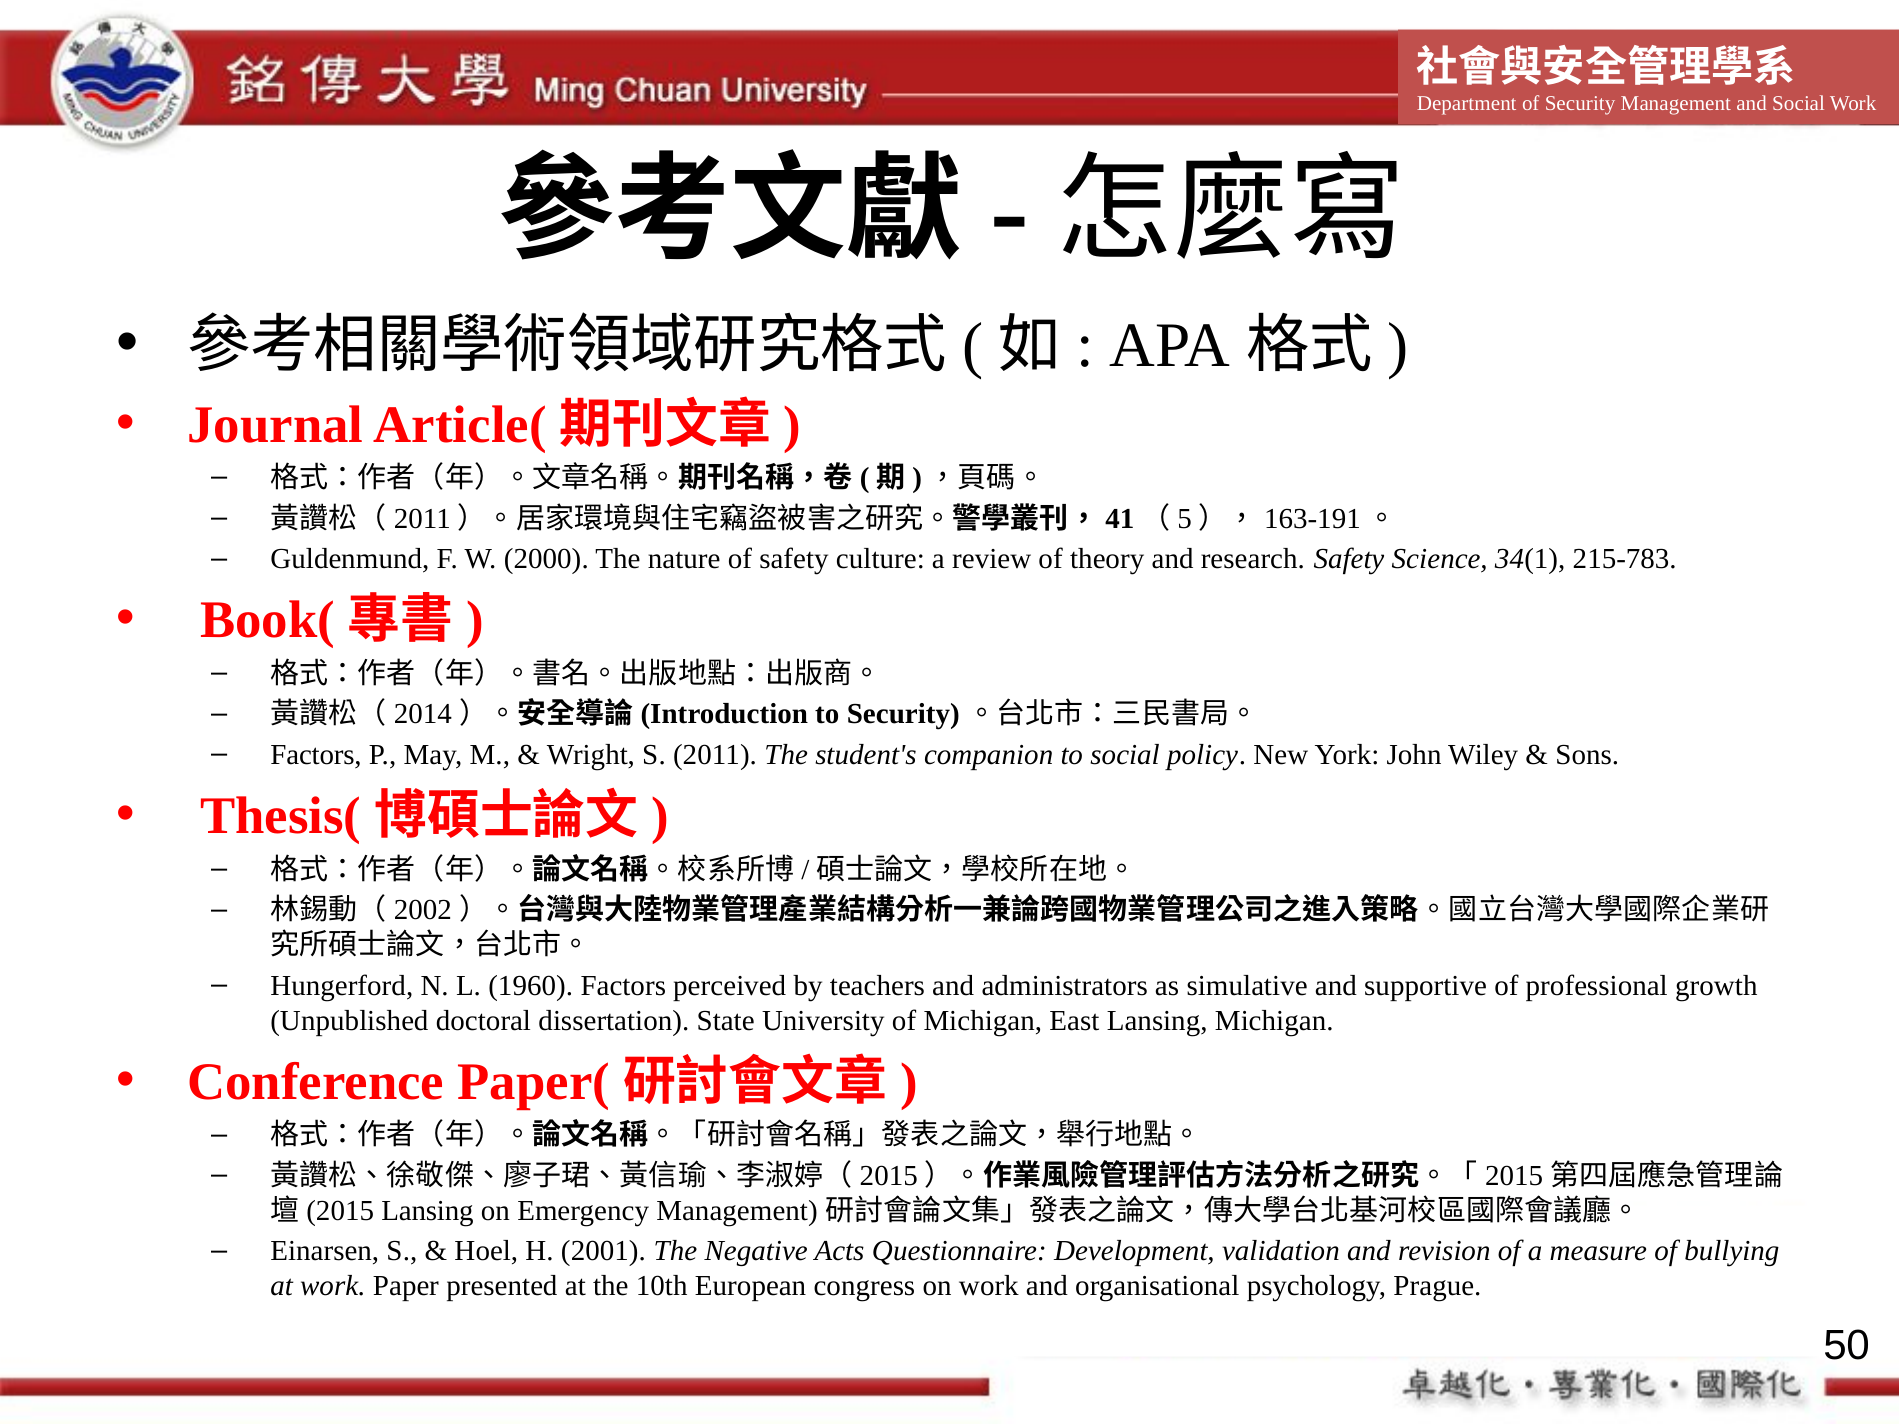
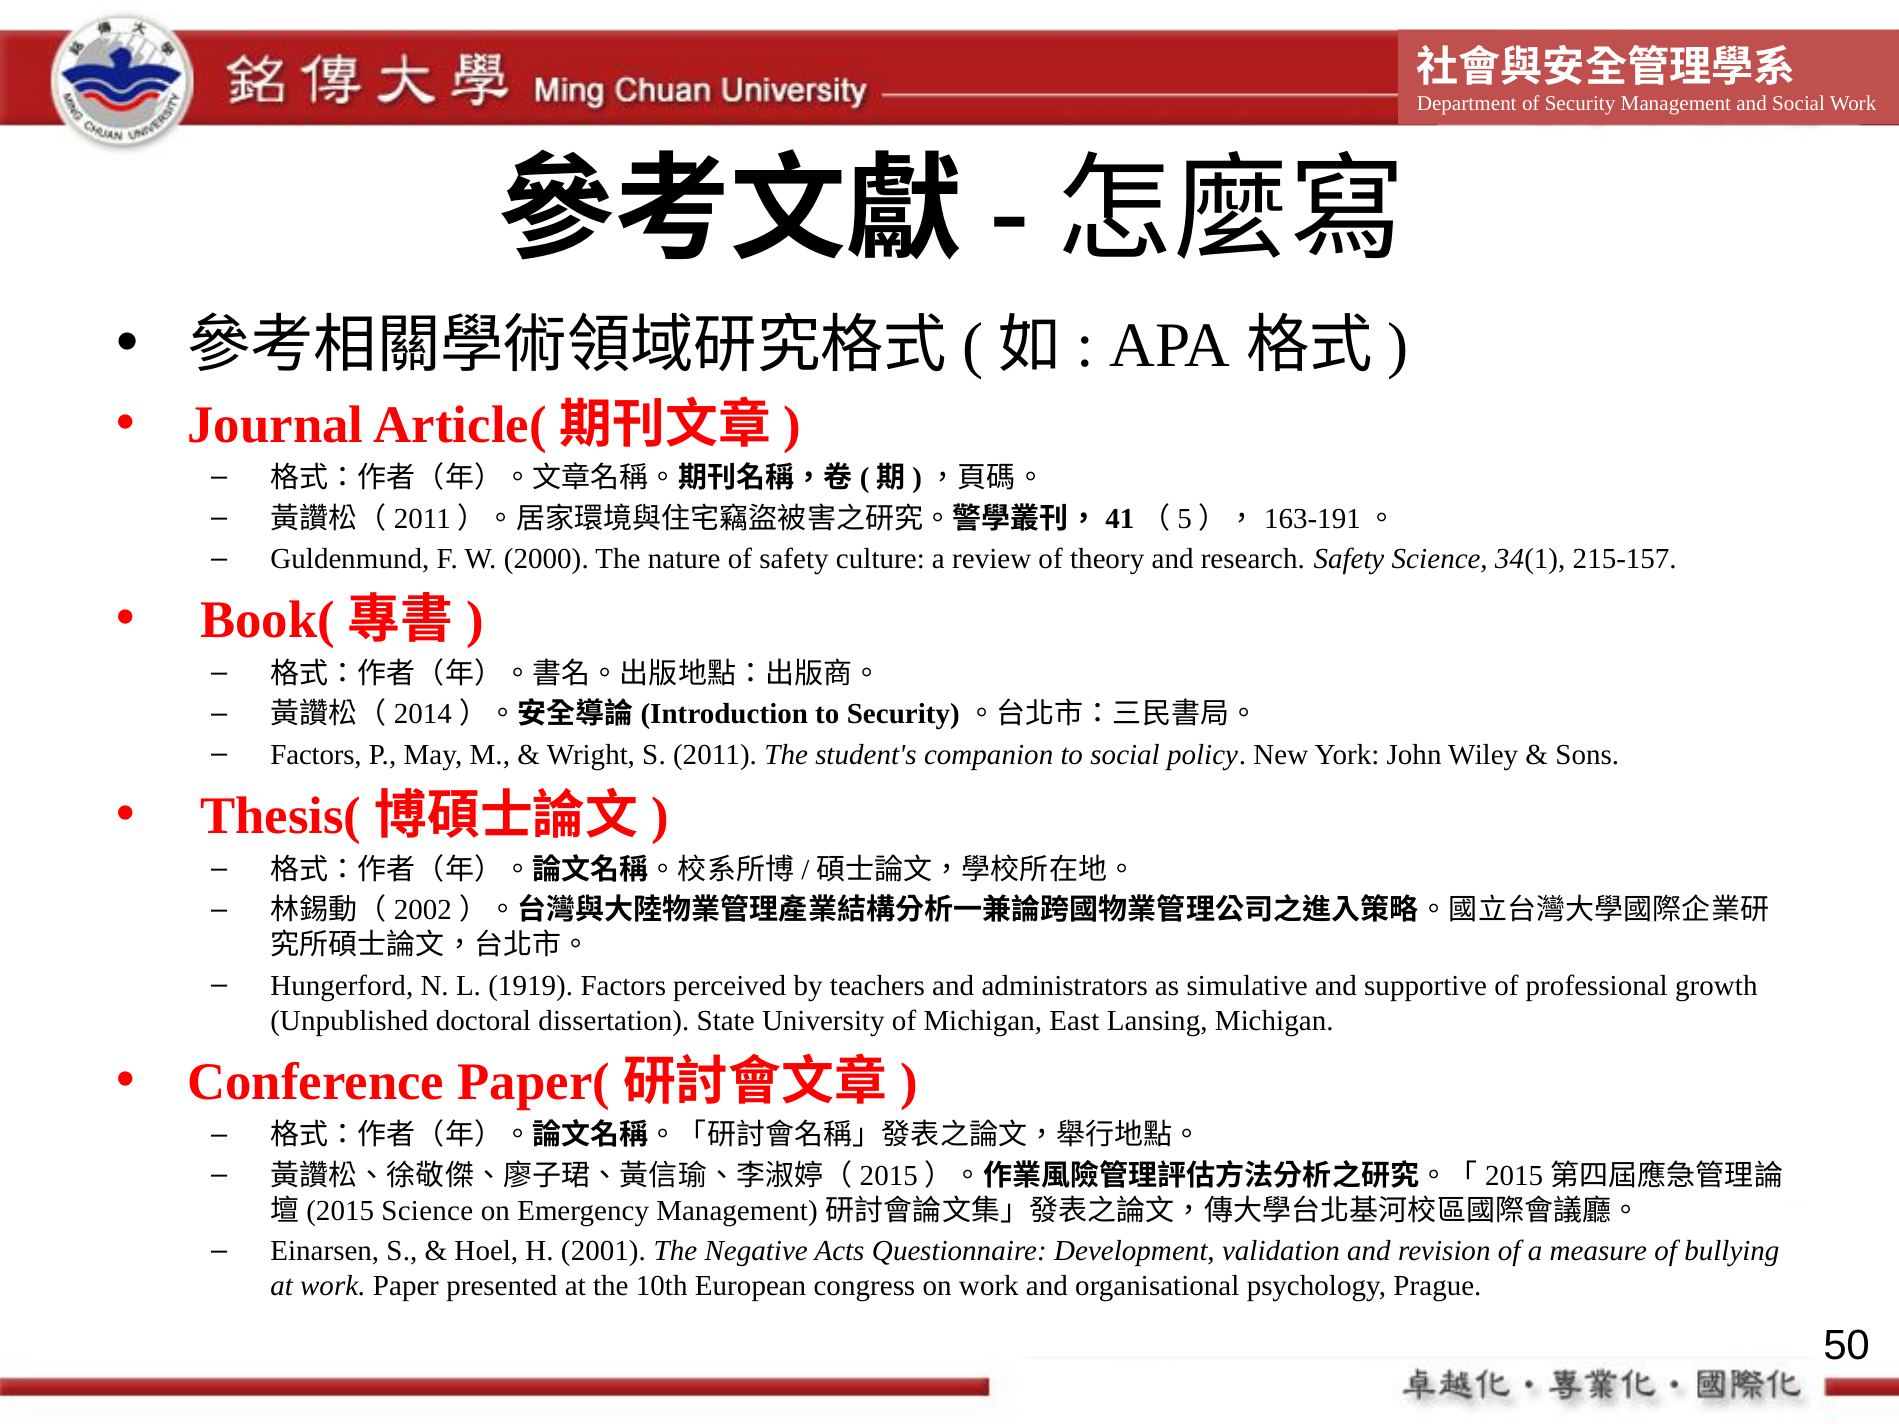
215-783: 215-783 -> 215-157 (1625, 559)
1960: 1960 -> 1919 (531, 986)
Lansing: Lansing -> Science (427, 1211)
